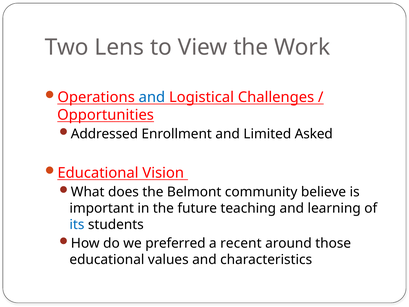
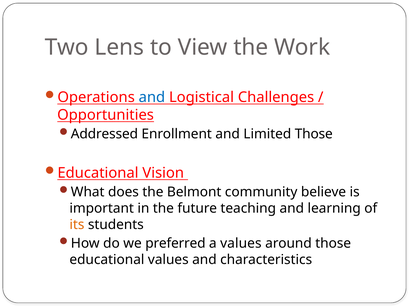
Limited Asked: Asked -> Those (314, 134)
its colour: blue -> orange (77, 225)
a recent: recent -> values (241, 243)
